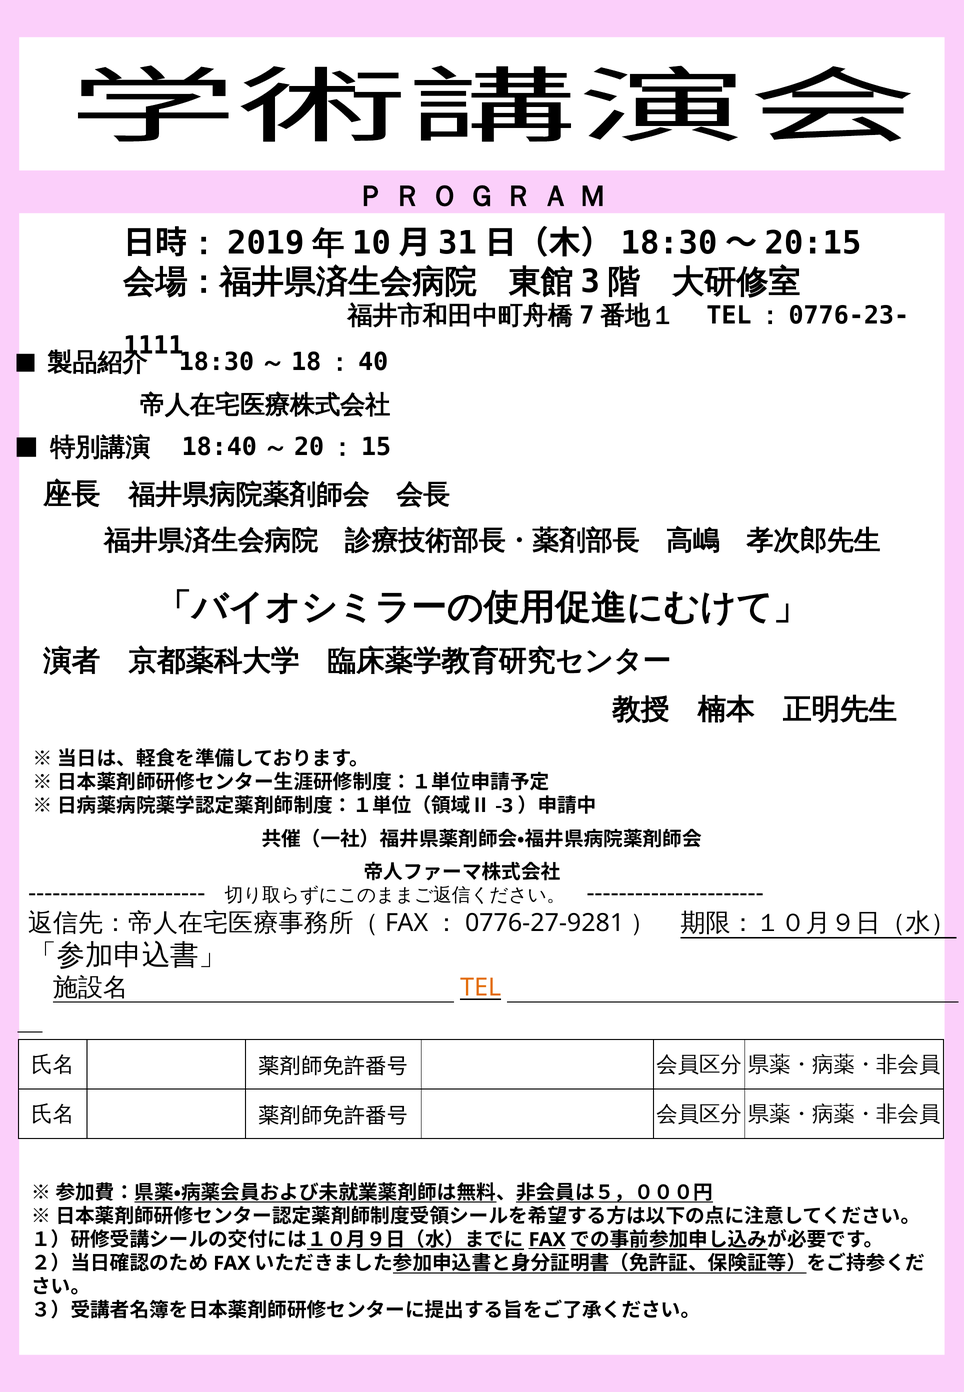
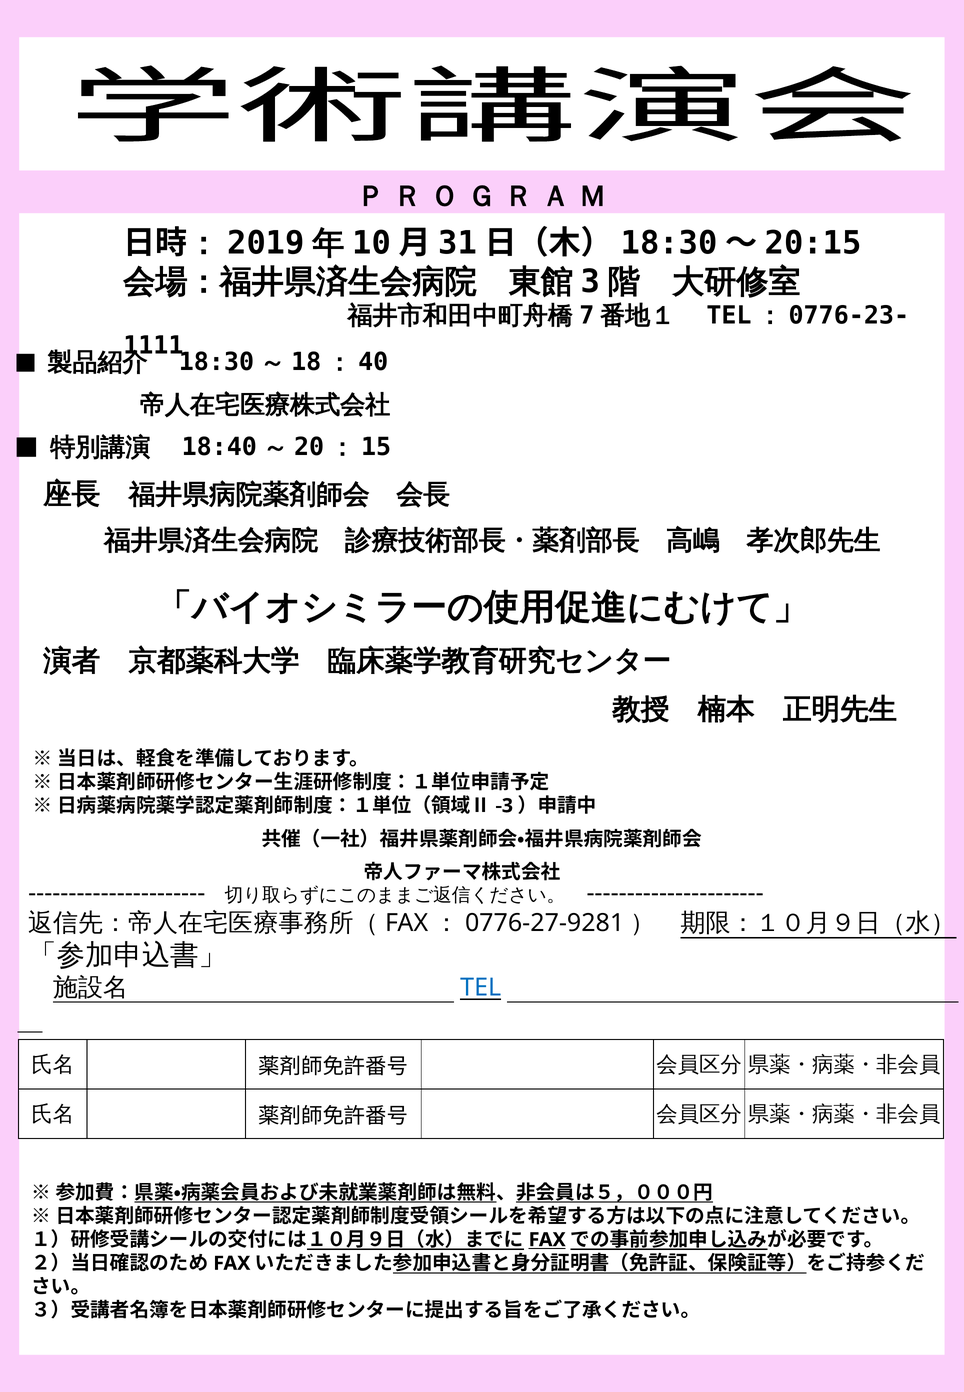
TEL colour: orange -> blue (481, 988)
